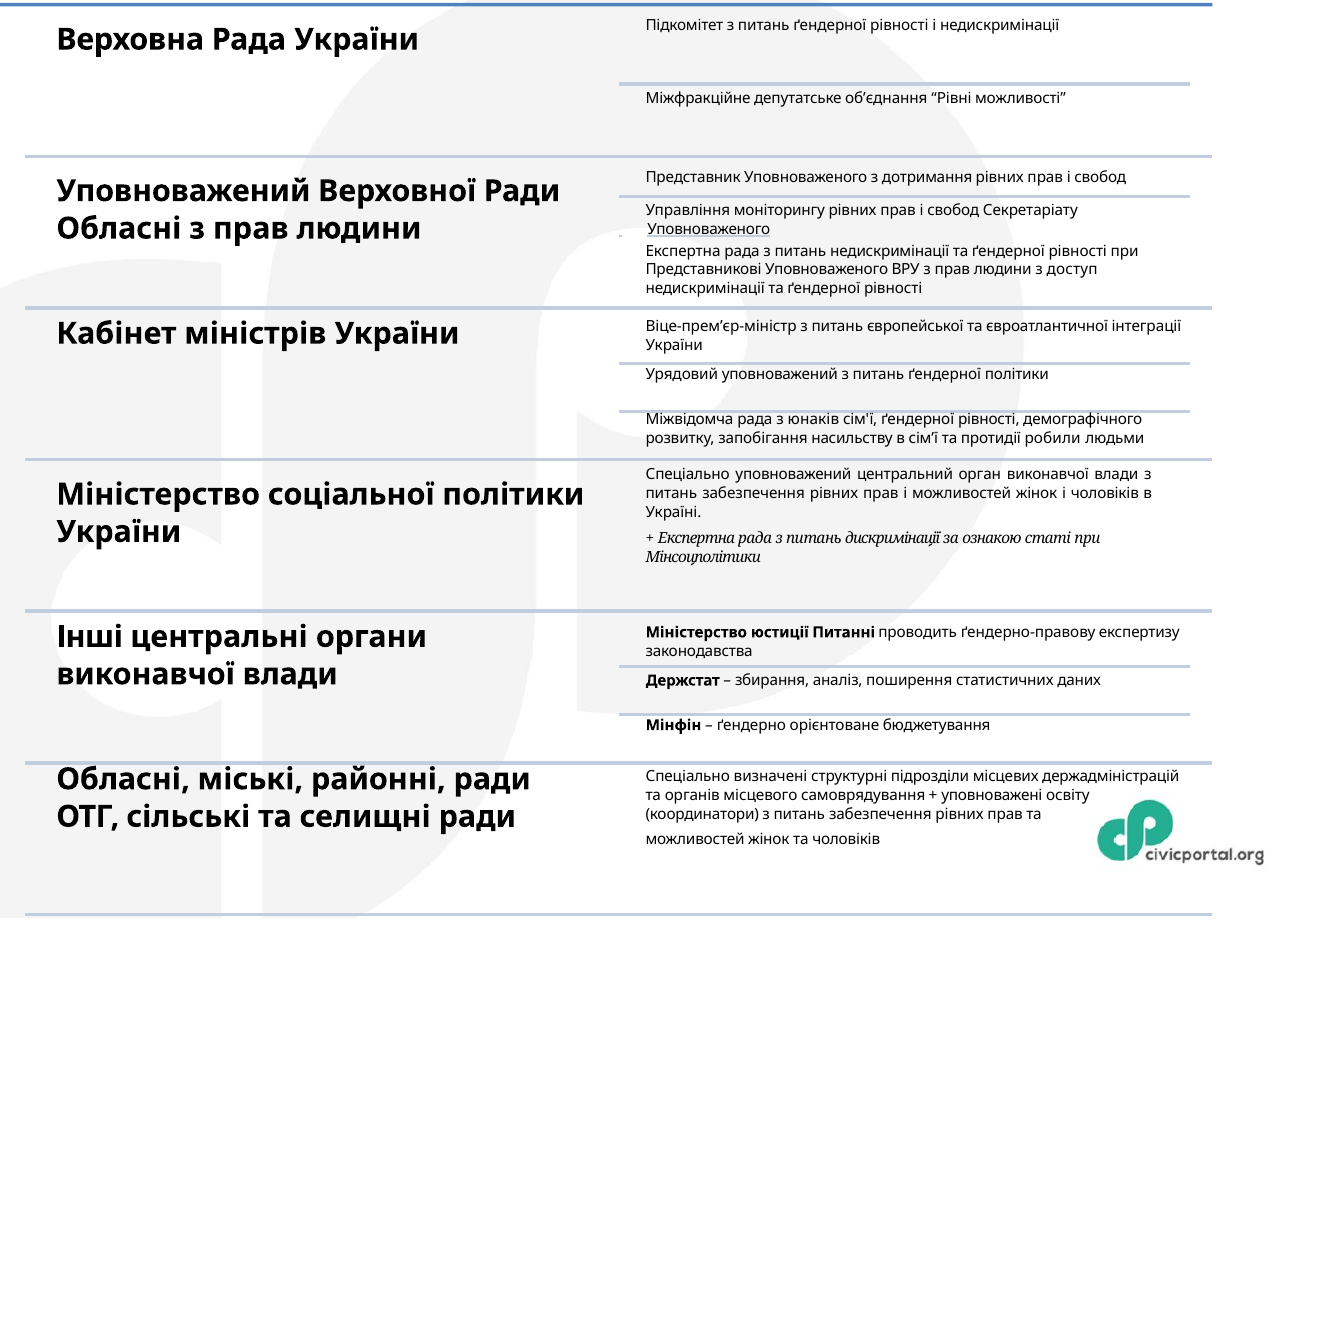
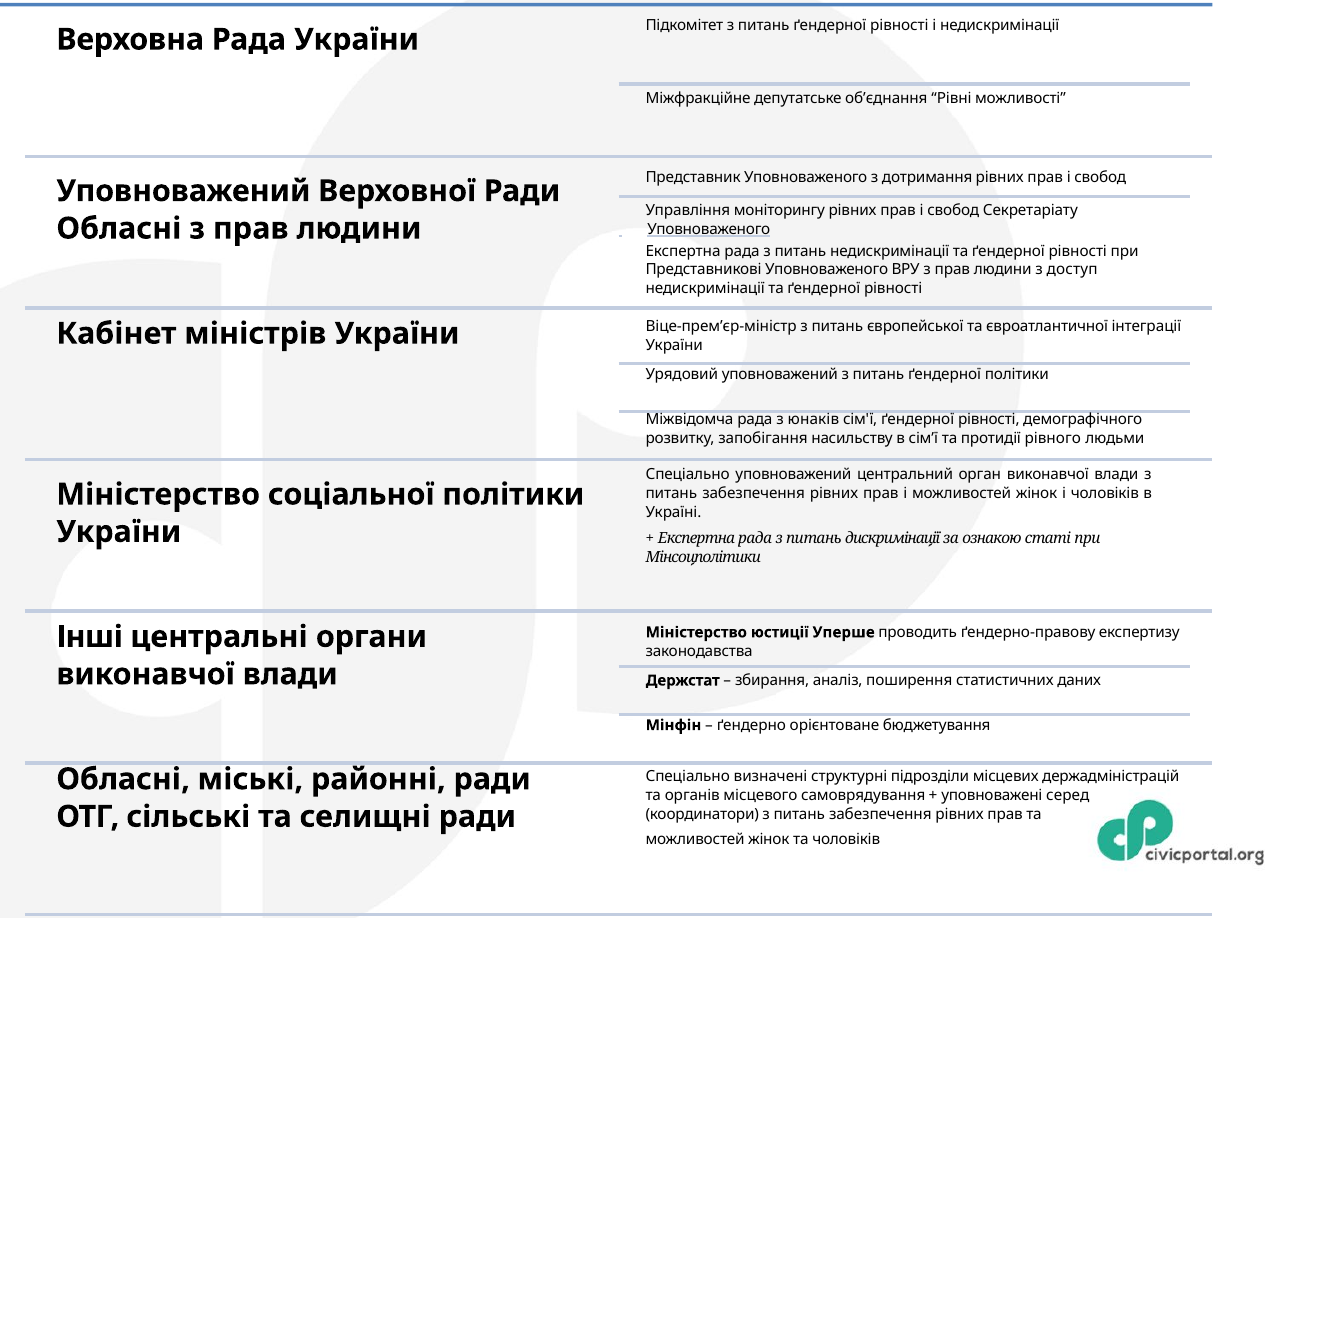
робили: робили -> рівного (1053, 438)
Питанні: Питанні -> Уперше (844, 632)
освіту: освіту -> серед (1068, 795)
